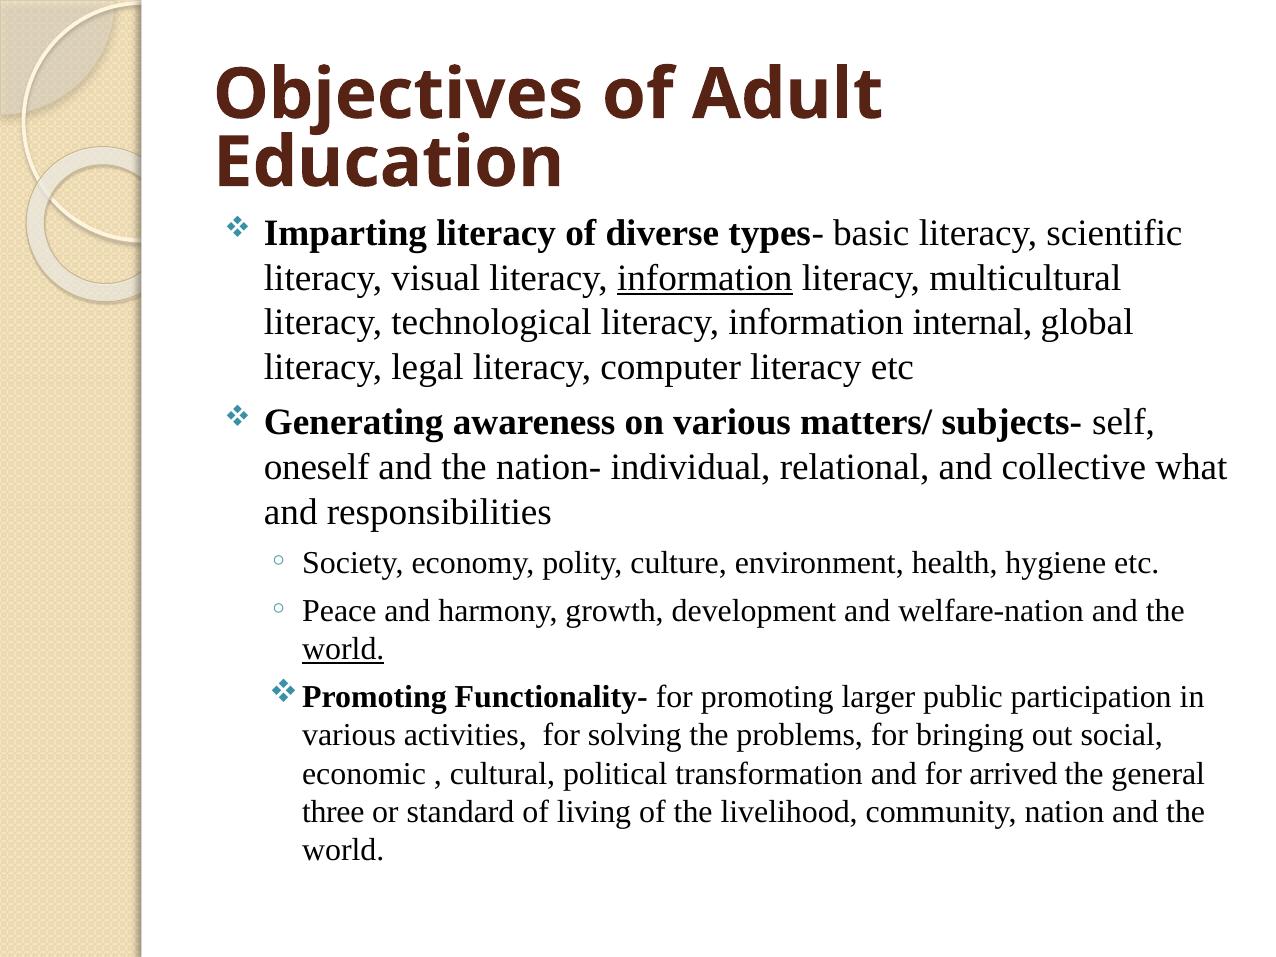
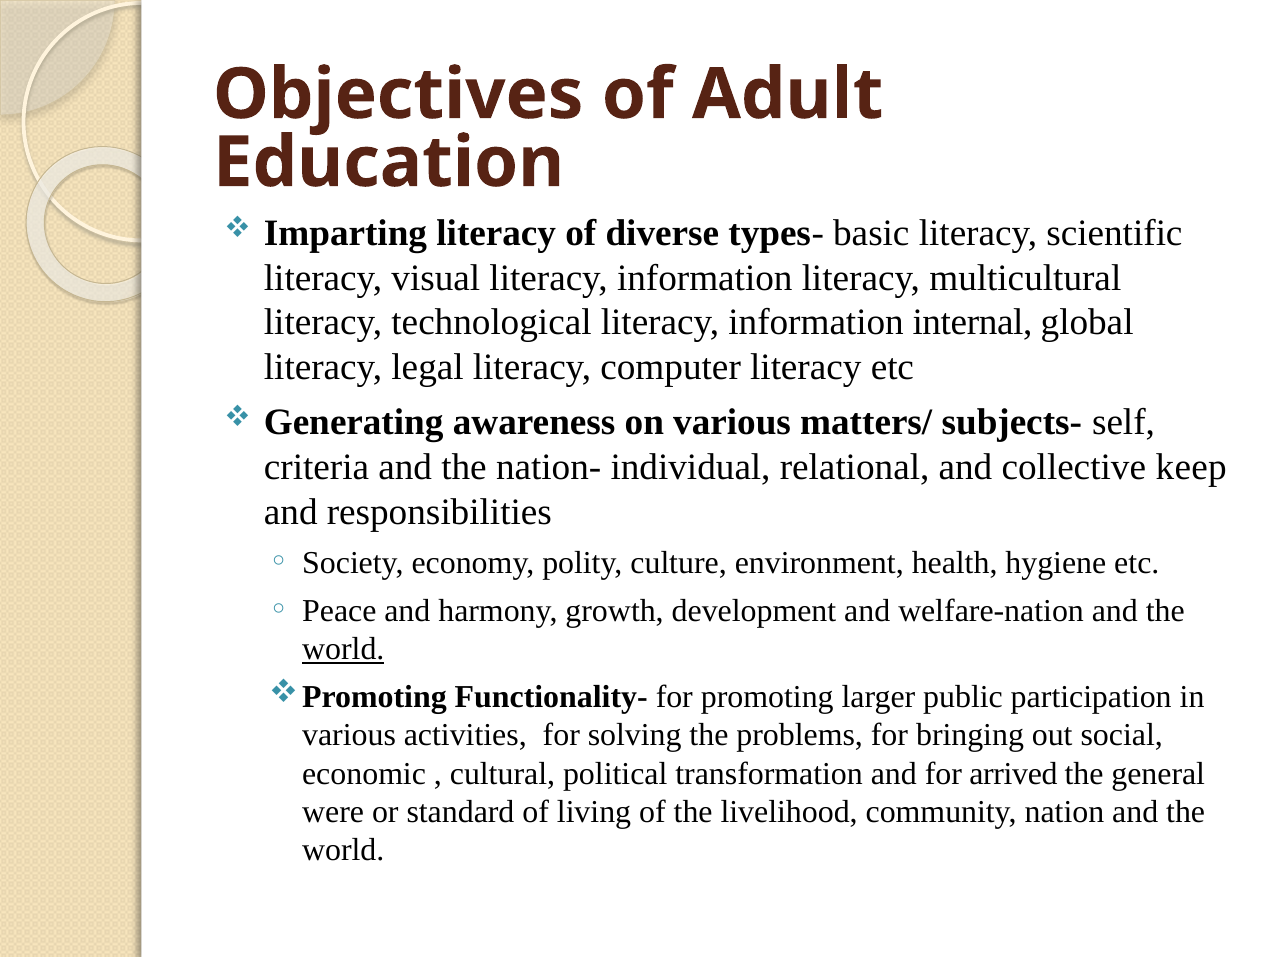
information underline: present -> none (705, 278)
oneself: oneself -> criteria (317, 467)
what: what -> keep (1191, 467)
three: three -> were (333, 812)
